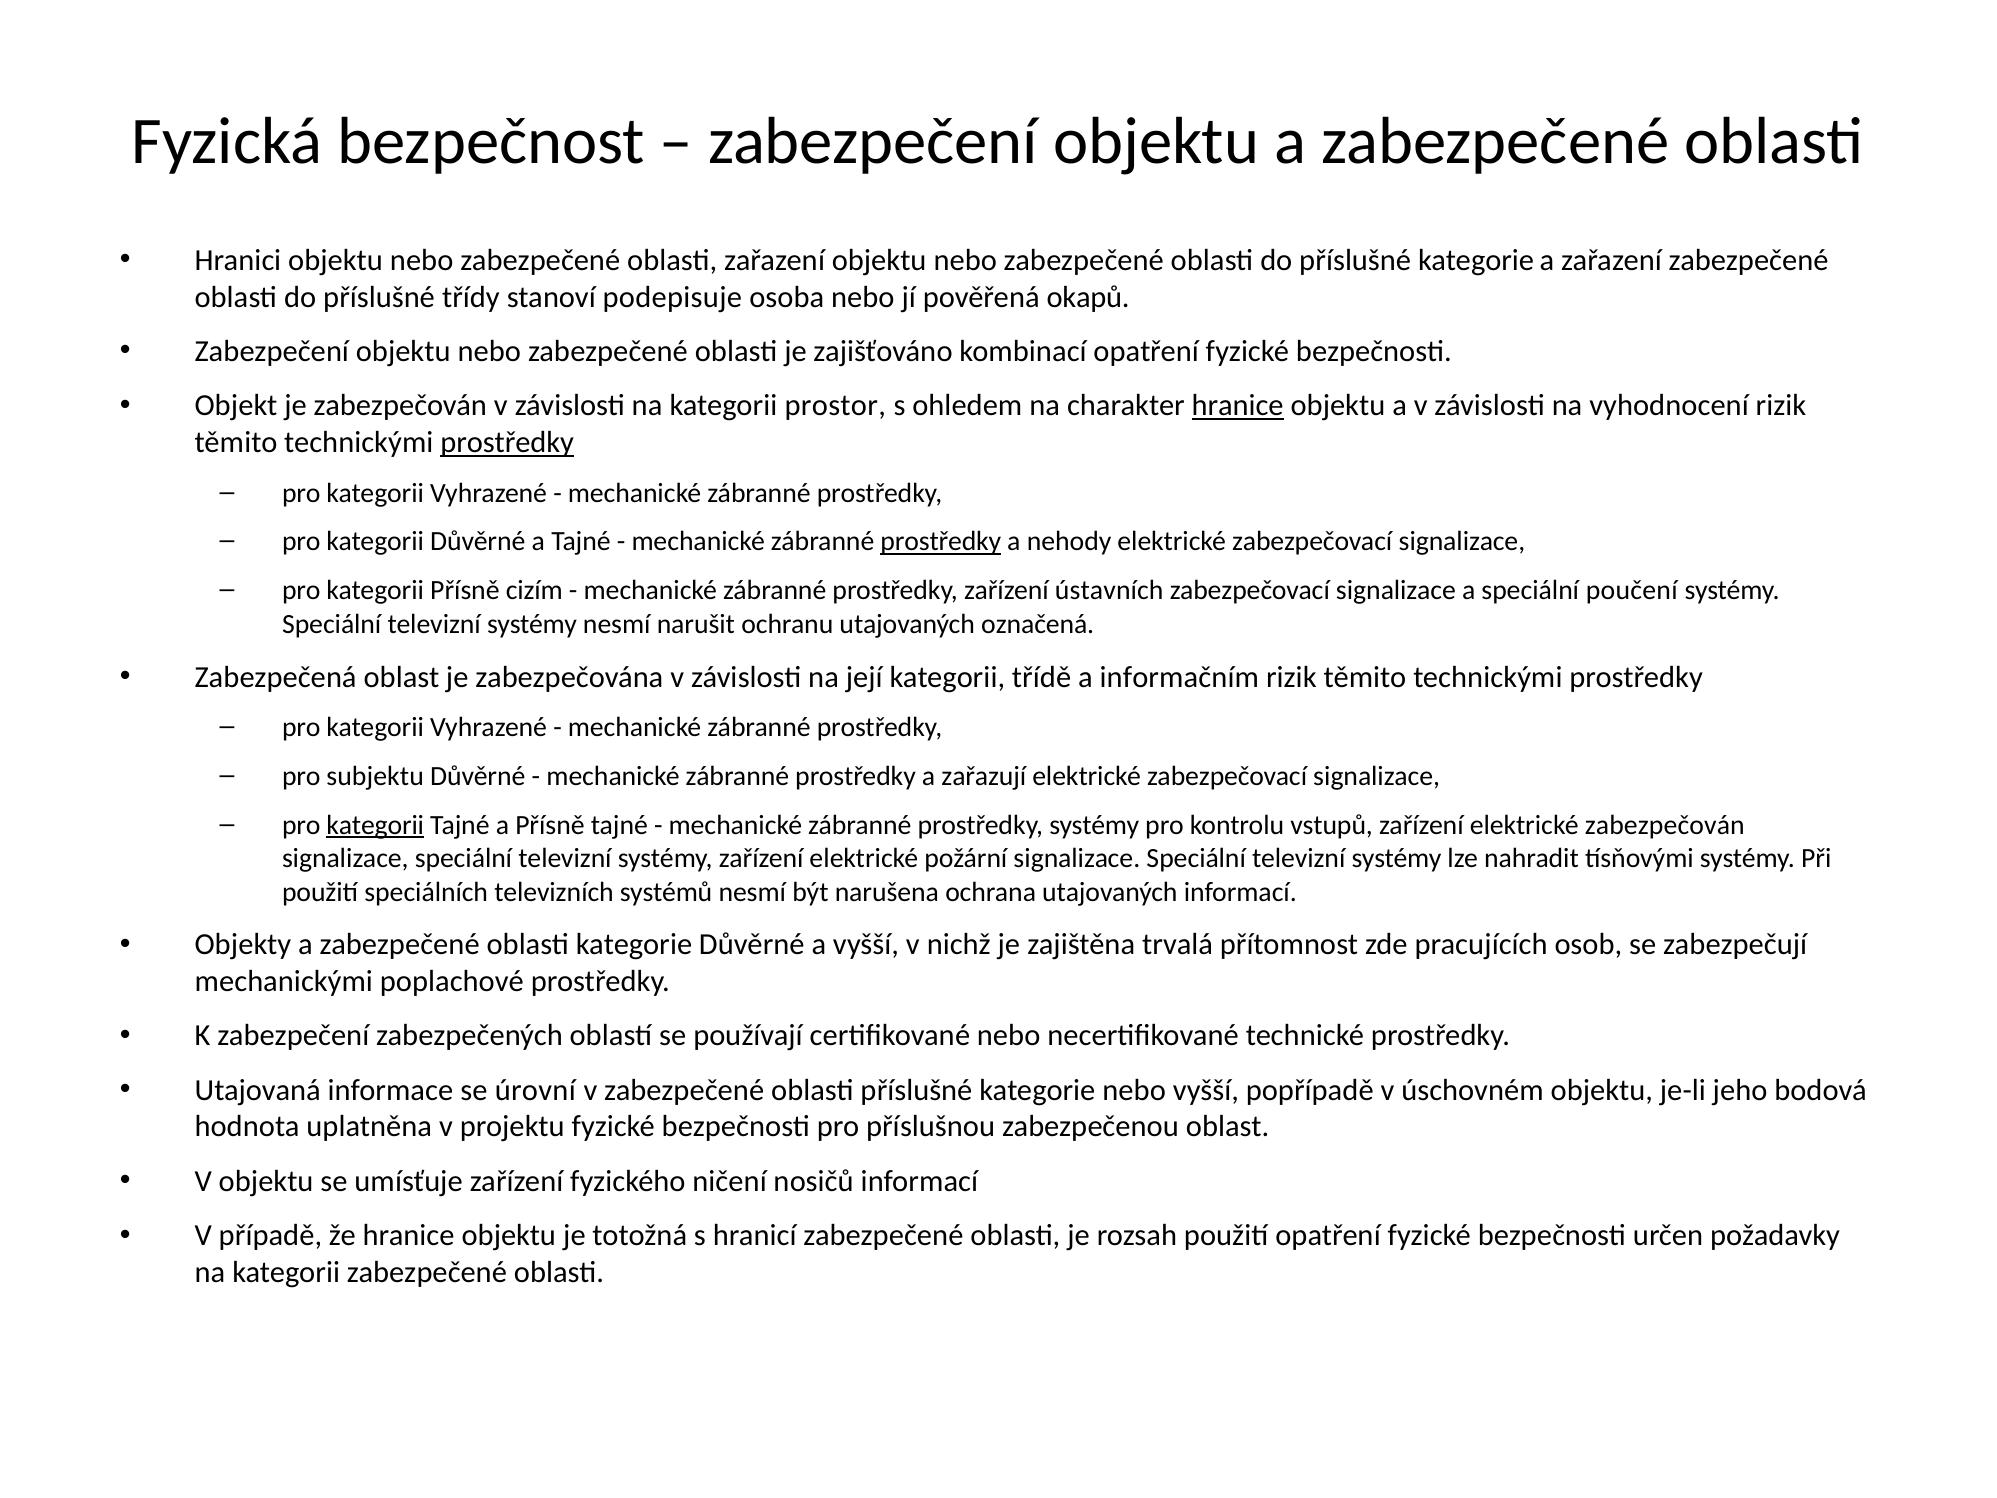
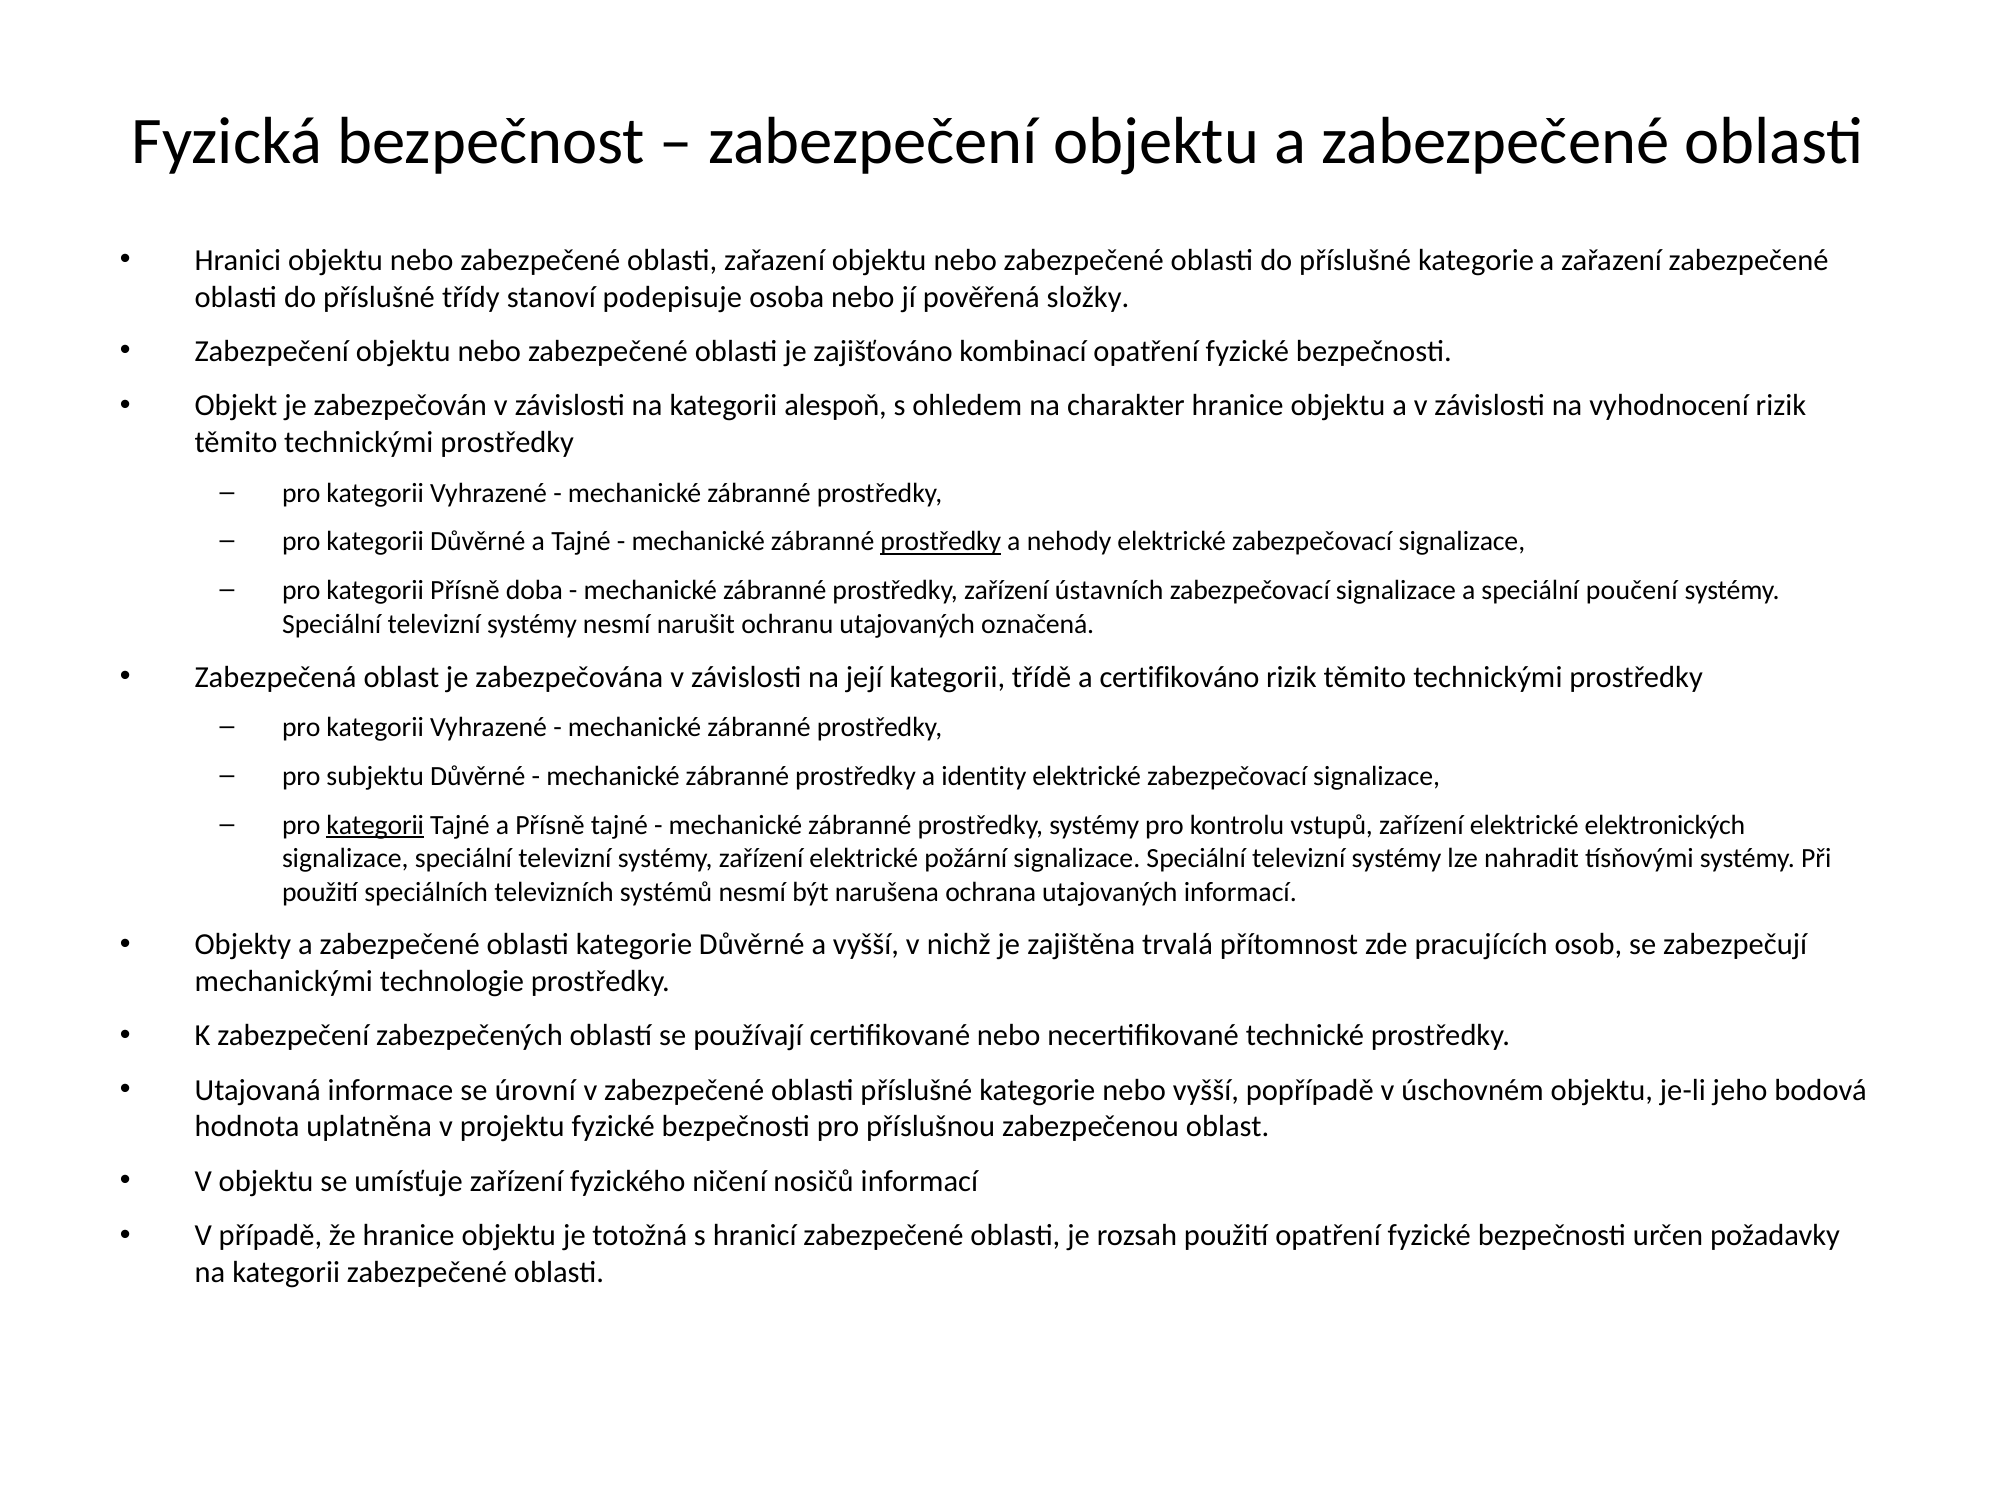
okapů: okapů -> složky (1088, 297)
prostor: prostor -> alespoň (836, 406)
hranice underline: present -> none (1238, 406)
prostředky underline: present -> none (507, 442)
cizím: cizím -> doba (534, 591)
informačním: informačním -> certifikováno (1179, 677)
zařazují: zařazují -> identity (984, 776)
elektrické zabezpečován: zabezpečován -> elektronických (1665, 825)
poplachové: poplachové -> technologie (452, 981)
